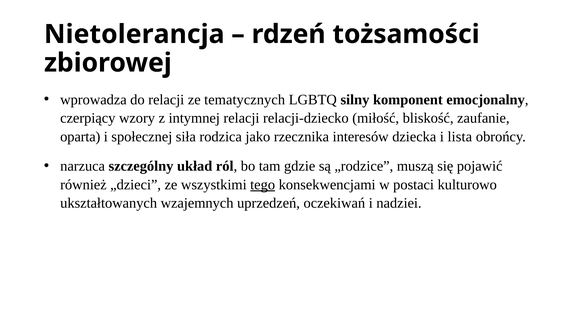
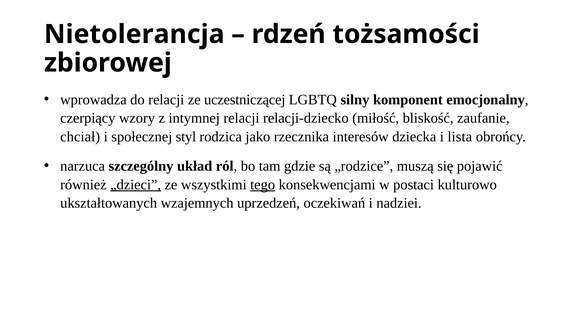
tematycznych: tematycznych -> uczestniczącej (245, 99)
oparta: oparta -> chciał (80, 136)
siła: siła -> styl (186, 136)
„dzieci underline: none -> present (136, 184)
